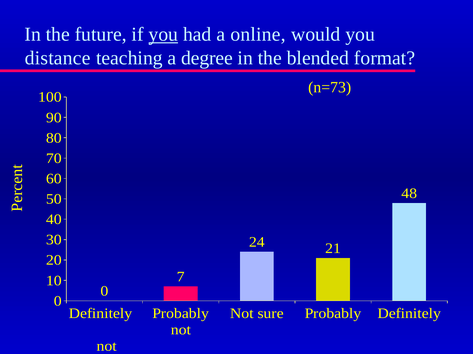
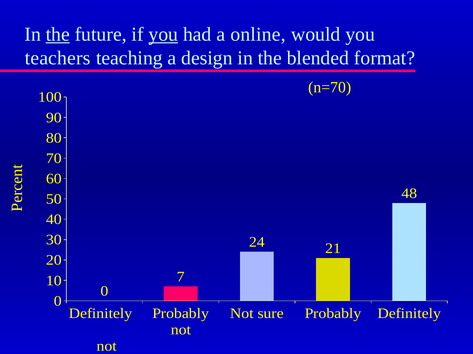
the underline: none -> present (58, 34)
distance: distance -> teachers (58, 58)
degree: degree -> design (207, 58)
n=73: n=73 -> n=70 (330, 88)
